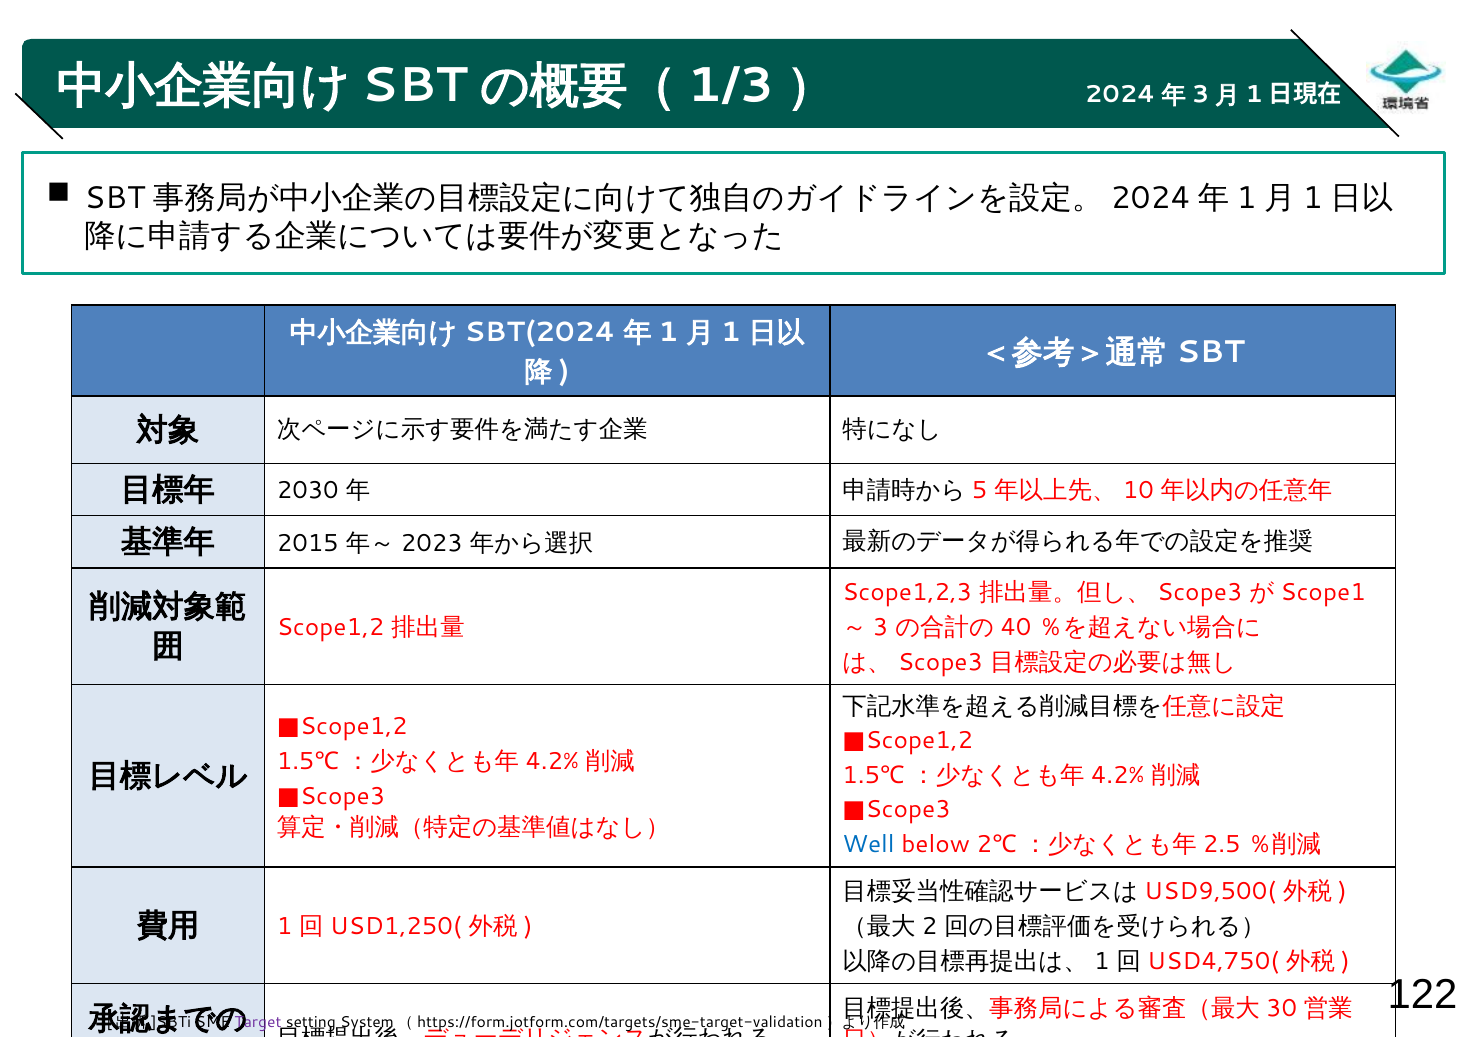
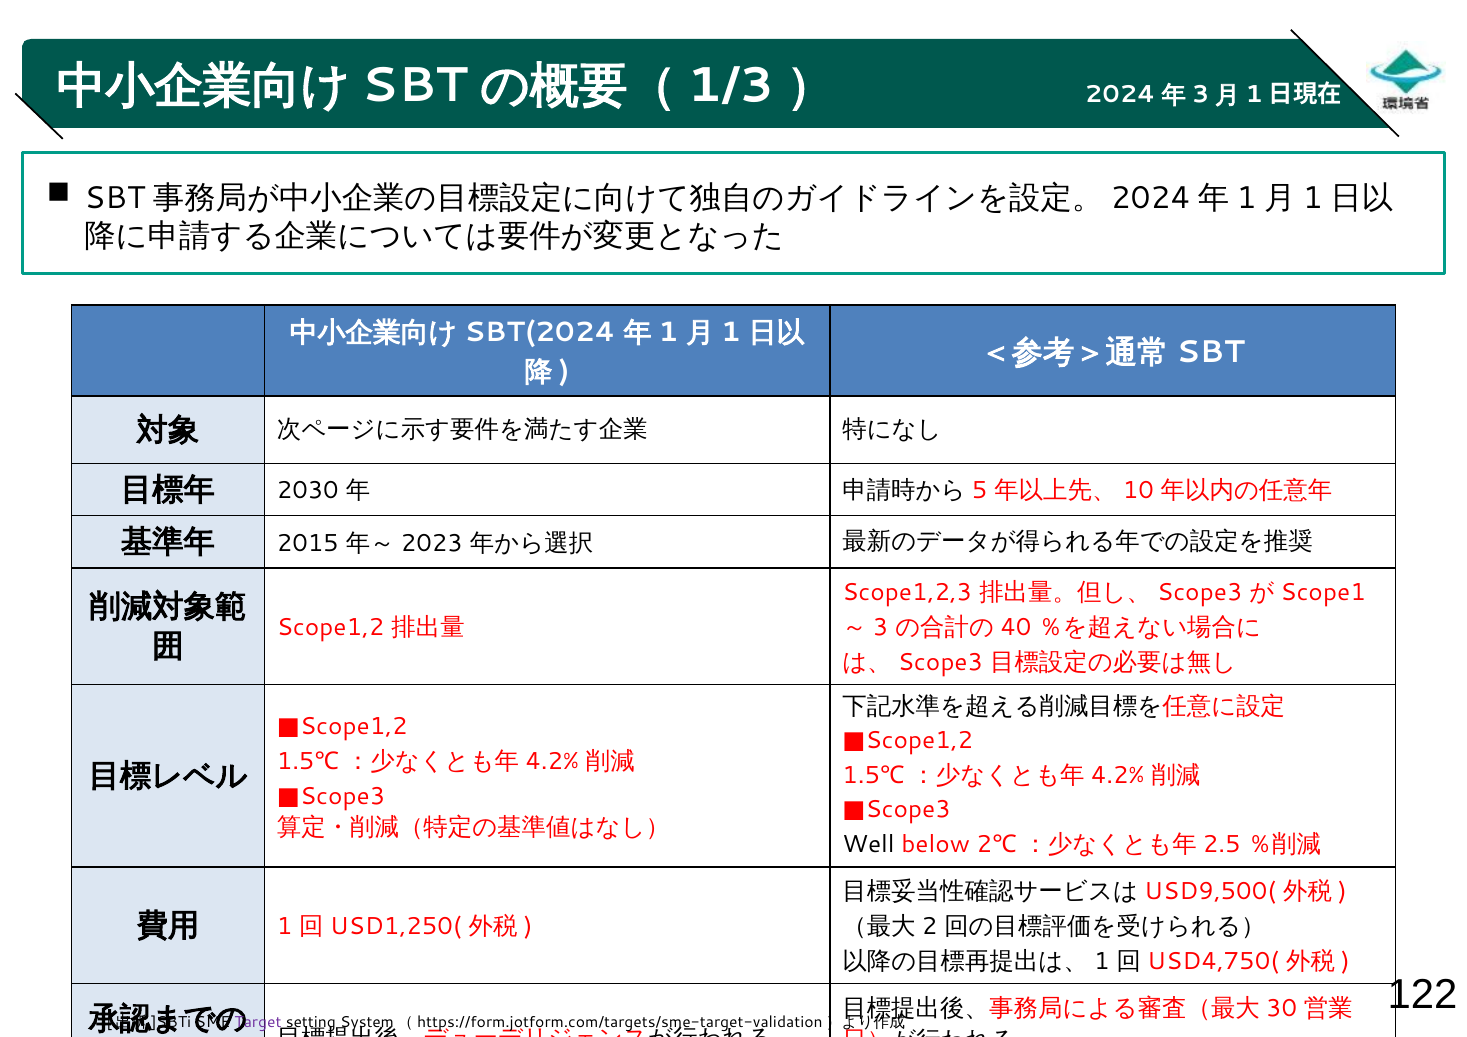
Well colour: blue -> black (868, 845)
